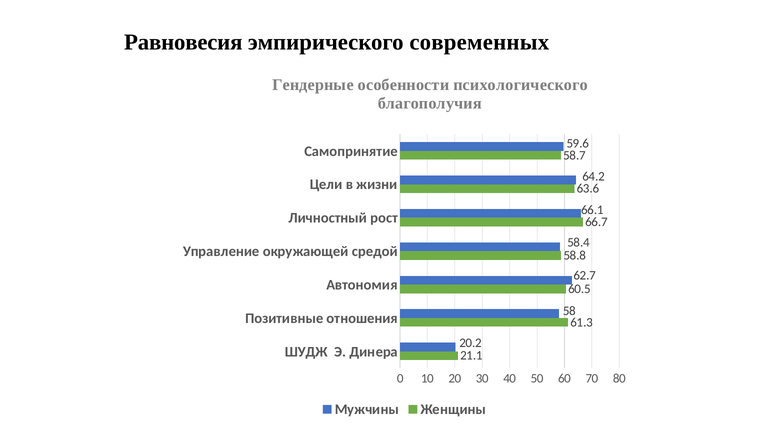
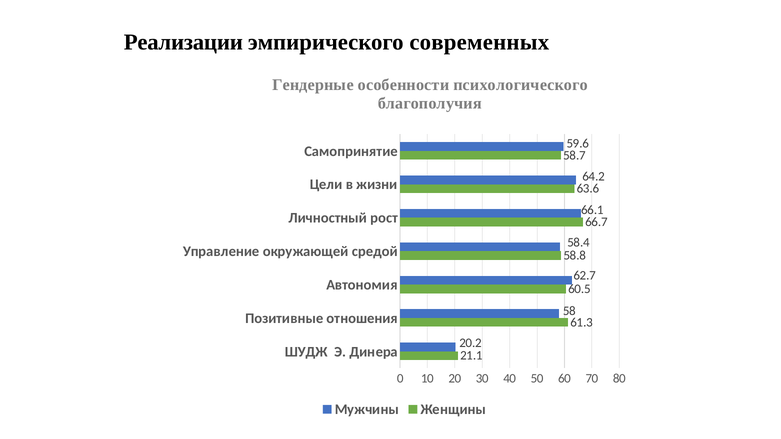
Равновесия: Равновесия -> Реализации (183, 42)
